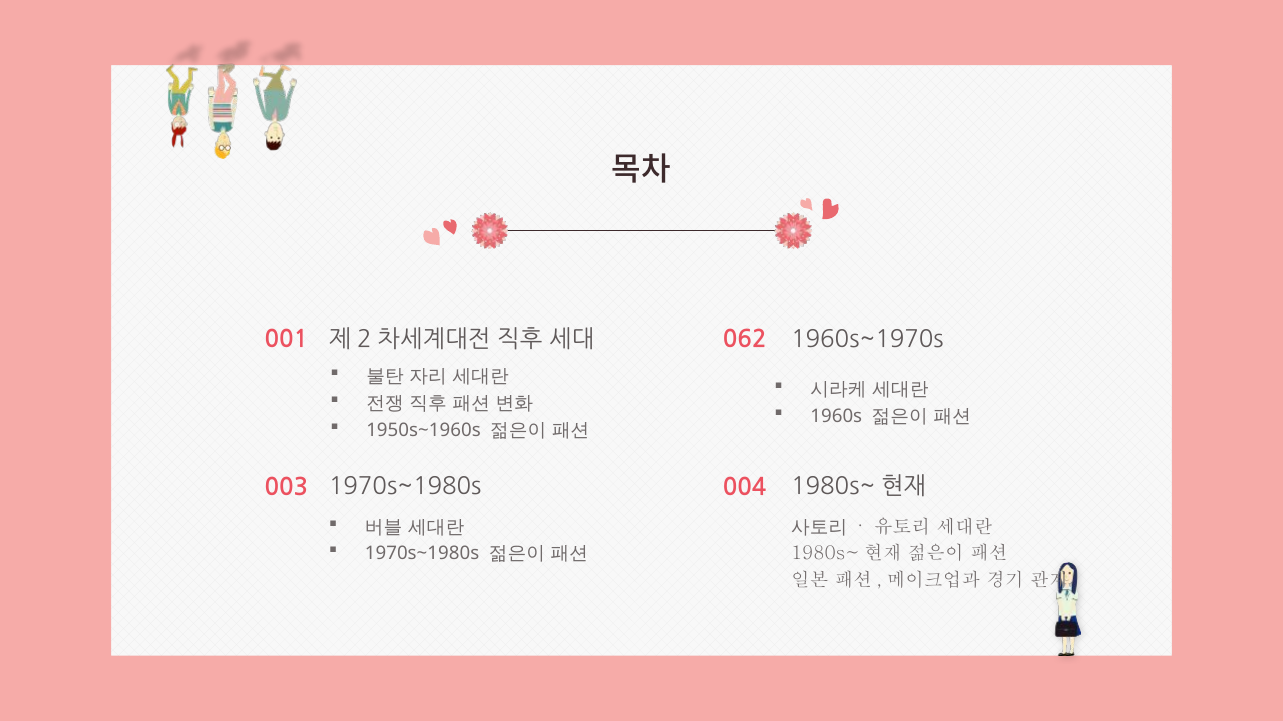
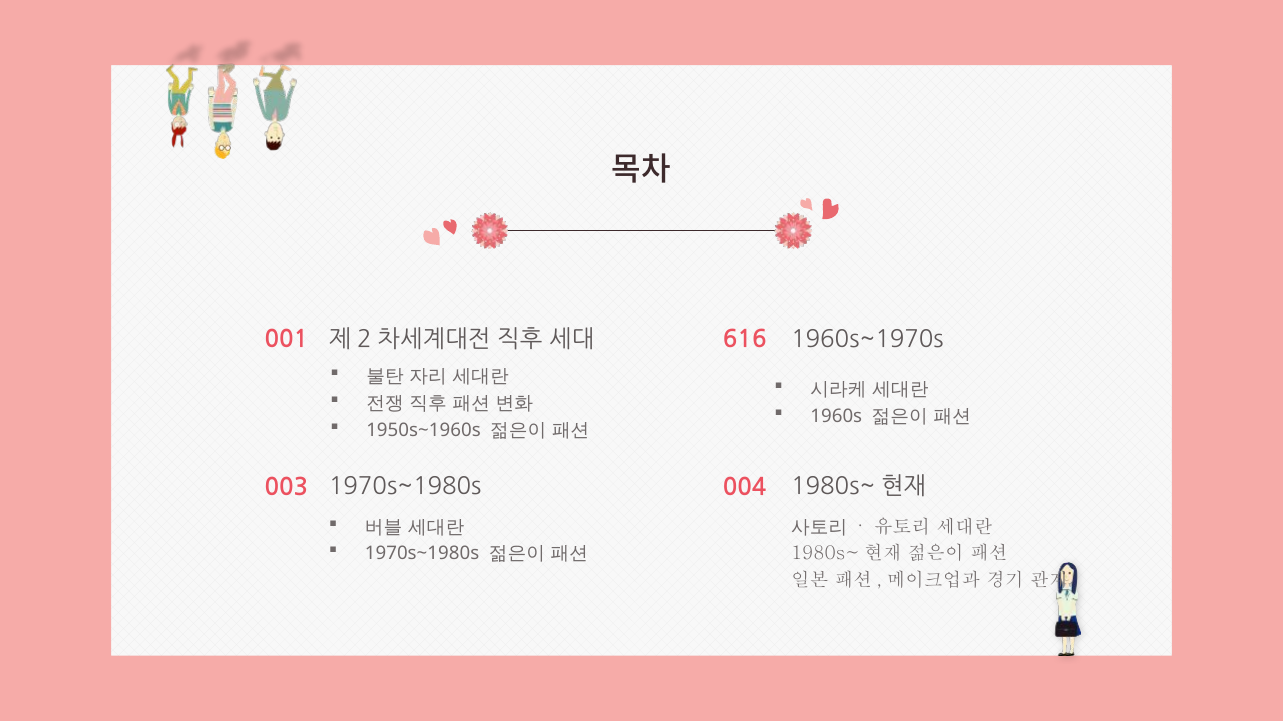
062: 062 -> 616 (745, 340)
